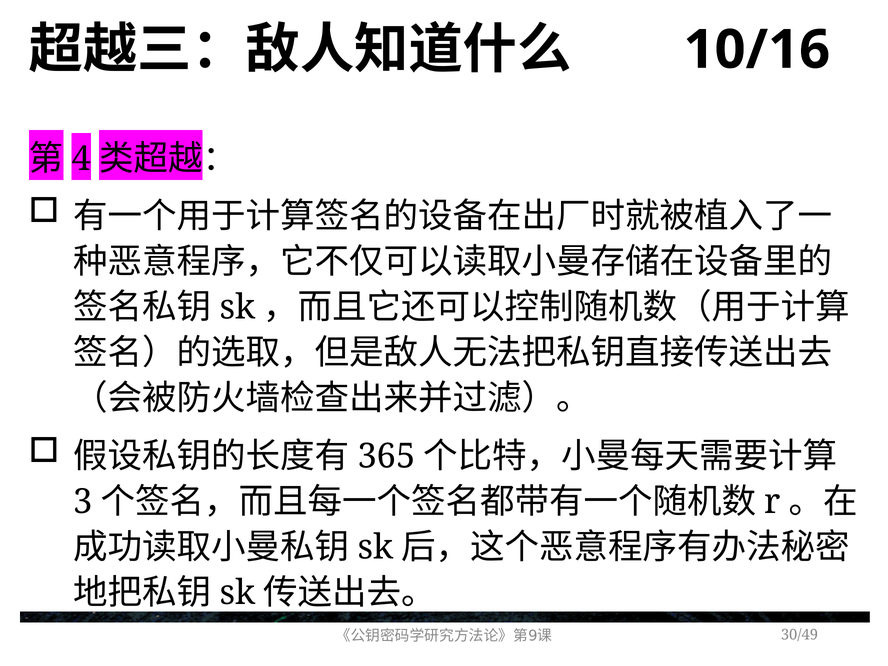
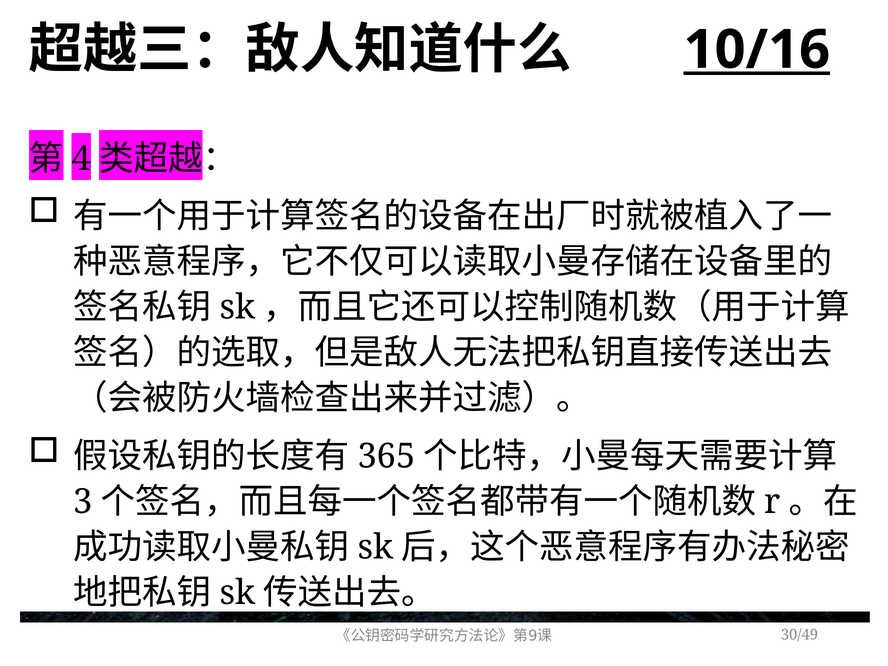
10/16 underline: none -> present (757, 50)
